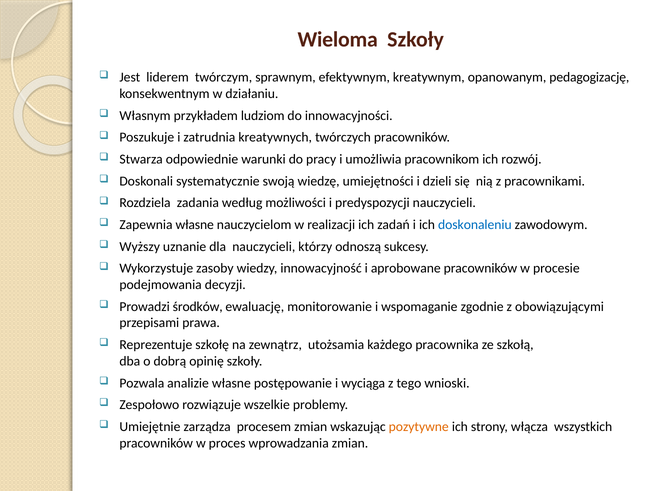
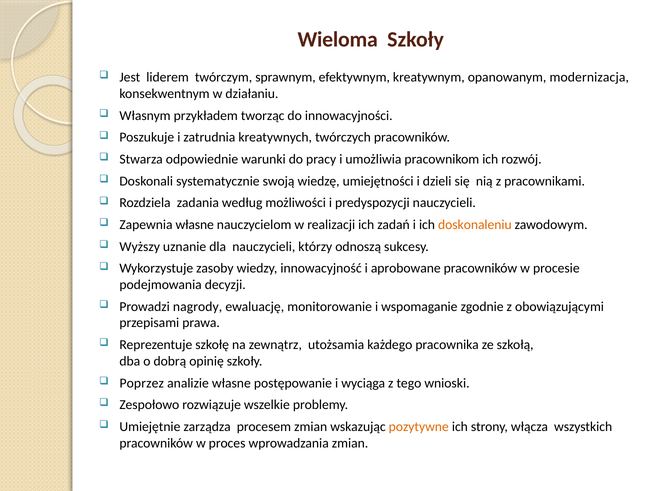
pedagogizację: pedagogizację -> modernizacja (589, 77)
ludziom: ludziom -> tworząc (263, 115)
doskonaleniu colour: blue -> orange (475, 225)
środków: środków -> nagrody (198, 306)
Pozwala: Pozwala -> Poprzez (142, 383)
